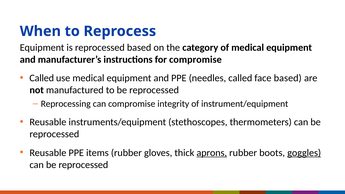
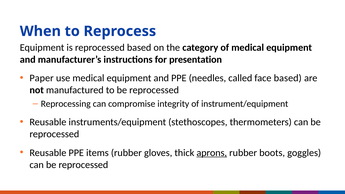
for compromise: compromise -> presentation (196, 60)
Called: Called -> Paper (42, 78)
goggles underline: present -> none (304, 153)
